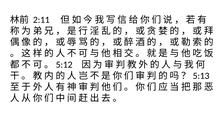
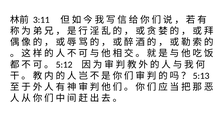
2:11: 2:11 -> 3:11 (41, 20)
